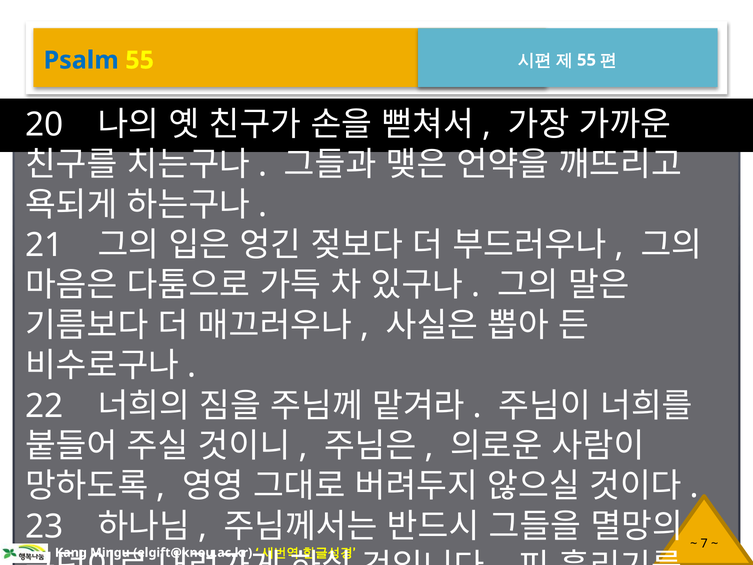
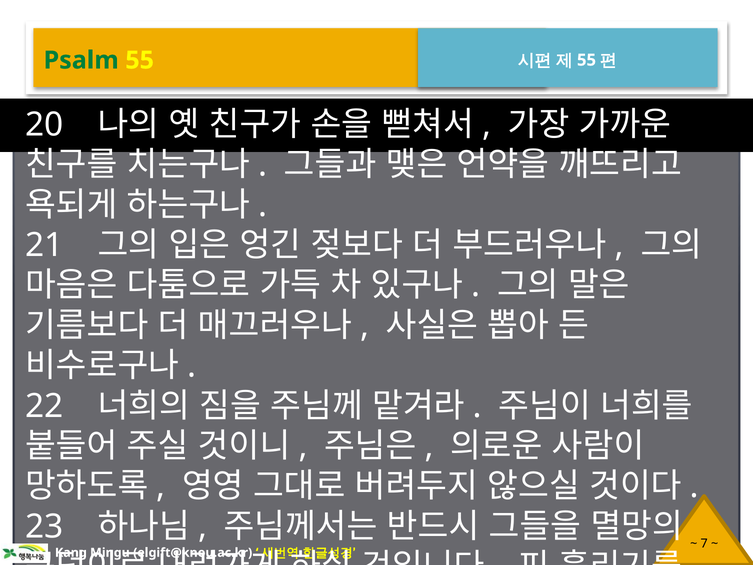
Psalm colour: blue -> green (81, 60)
